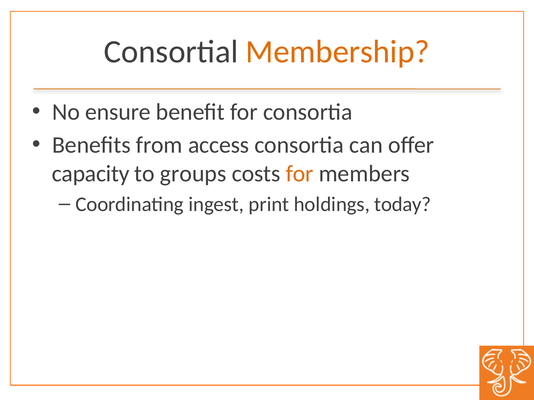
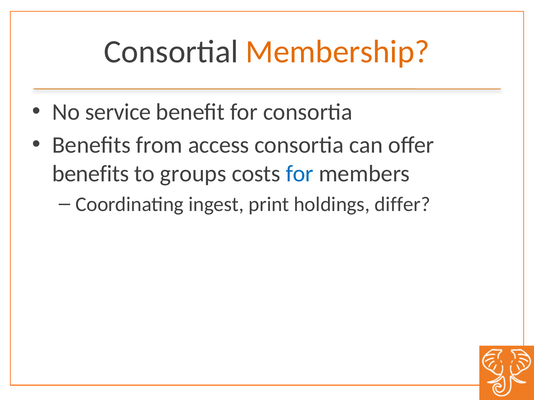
ensure: ensure -> service (118, 112)
capacity: capacity -> benefits (91, 174)
for colour: orange -> blue (300, 174)
today: today -> differ (403, 204)
